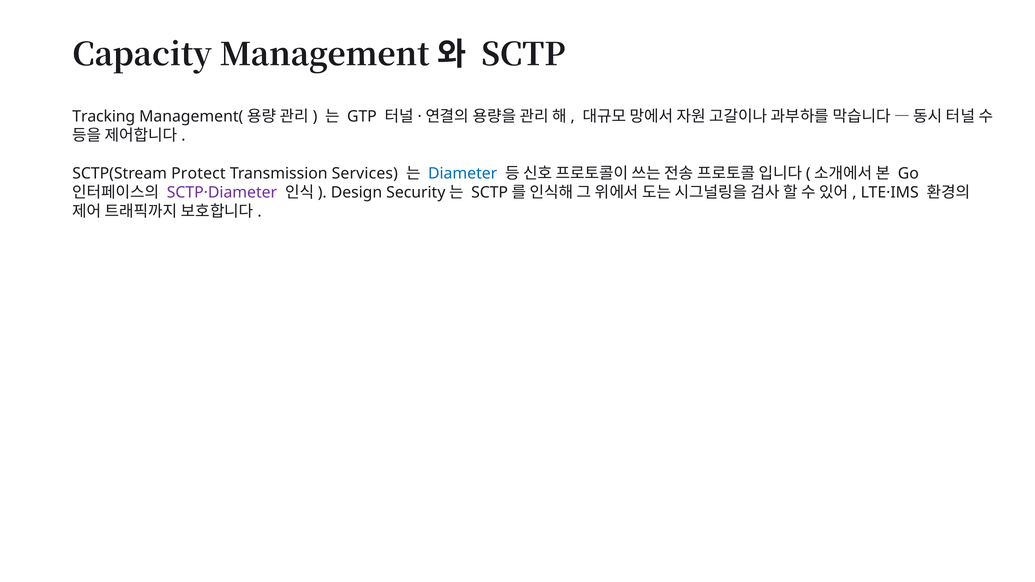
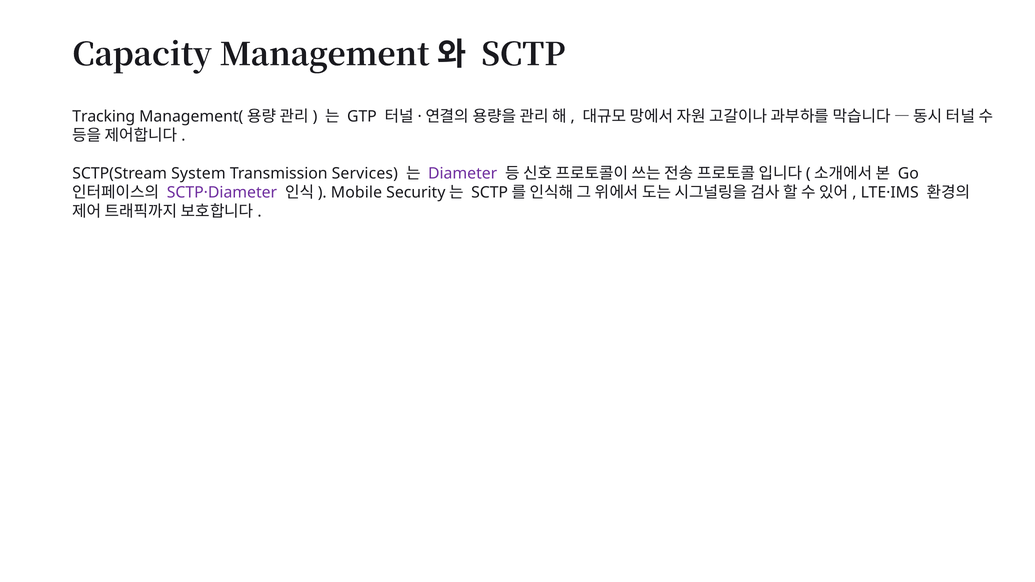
Protect: Protect -> System (198, 174)
Diameter colour: blue -> purple (463, 174)
Design: Design -> Mobile (356, 192)
